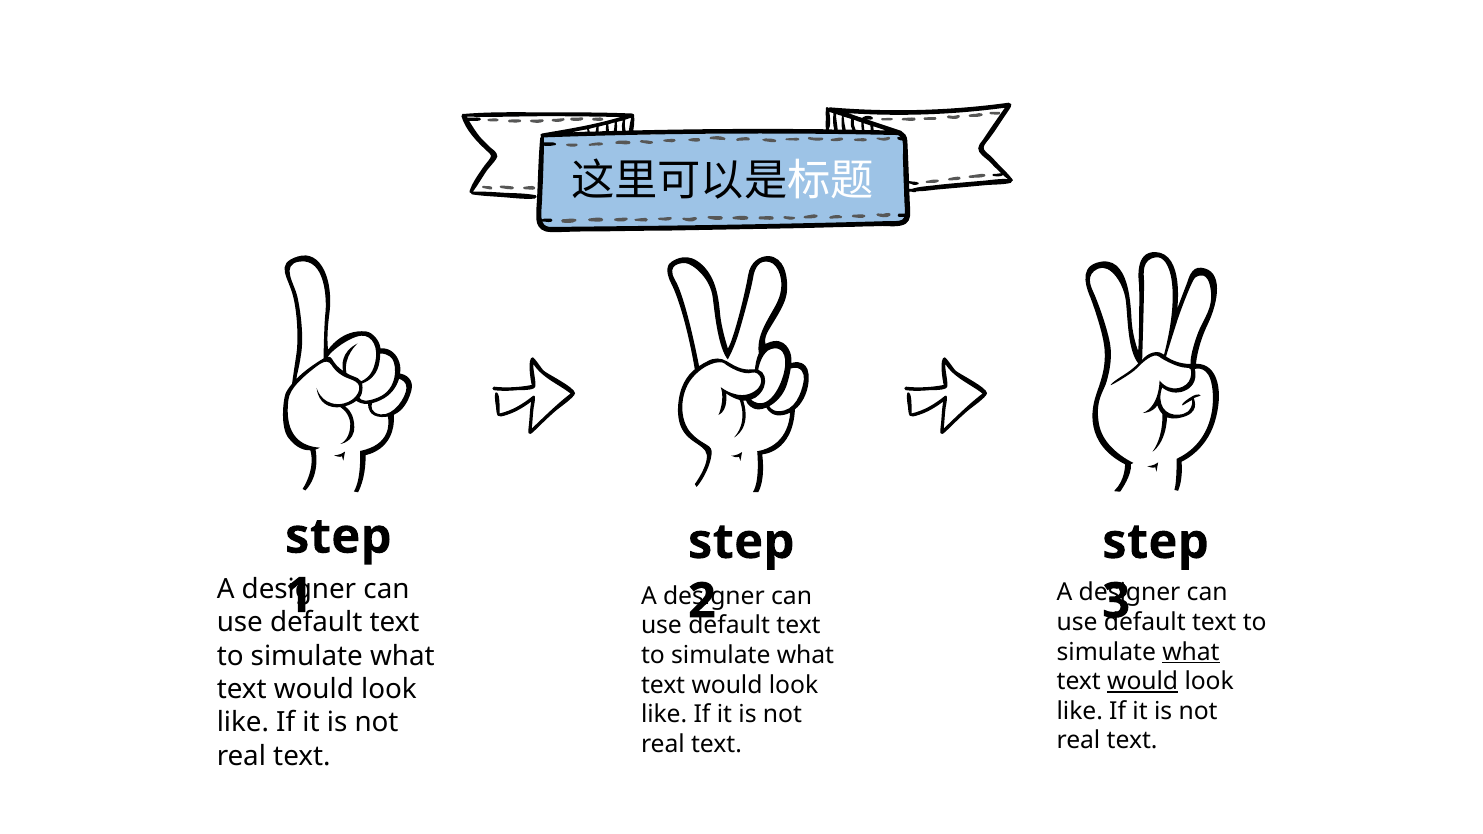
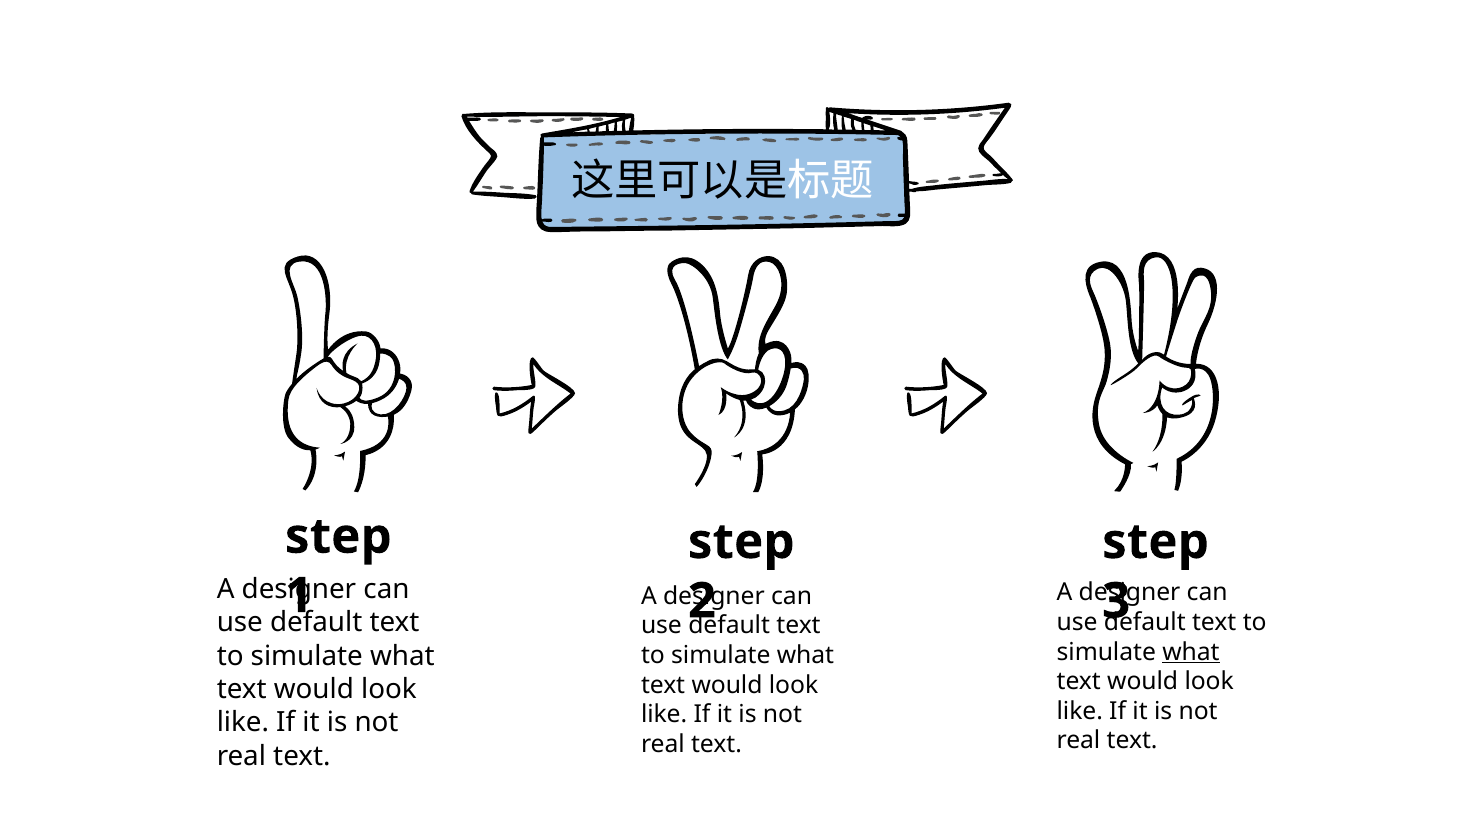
would underline: present -> none (1143, 682)
